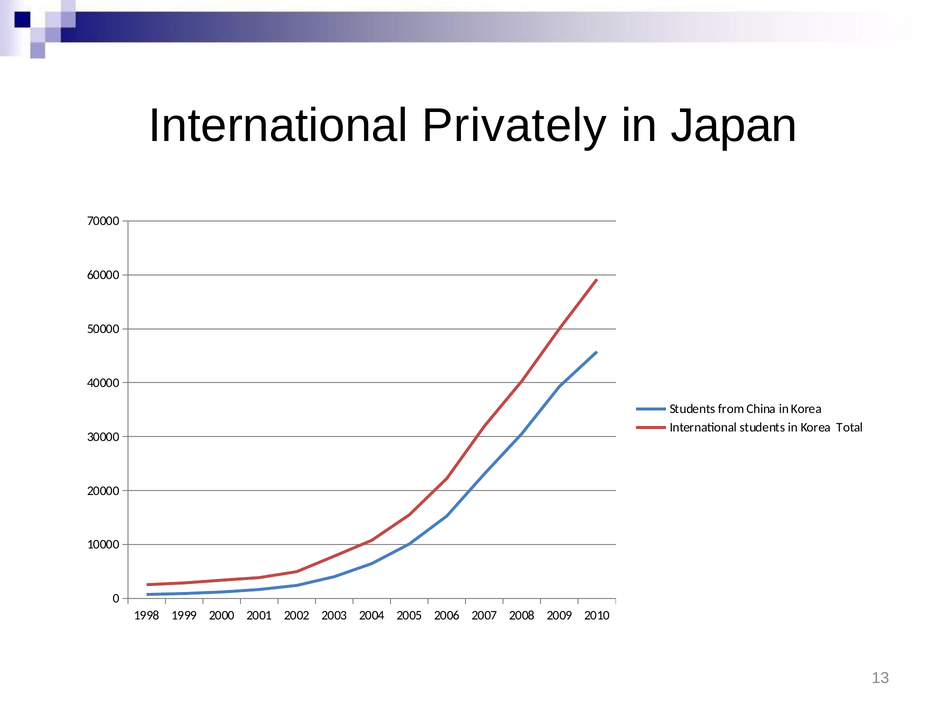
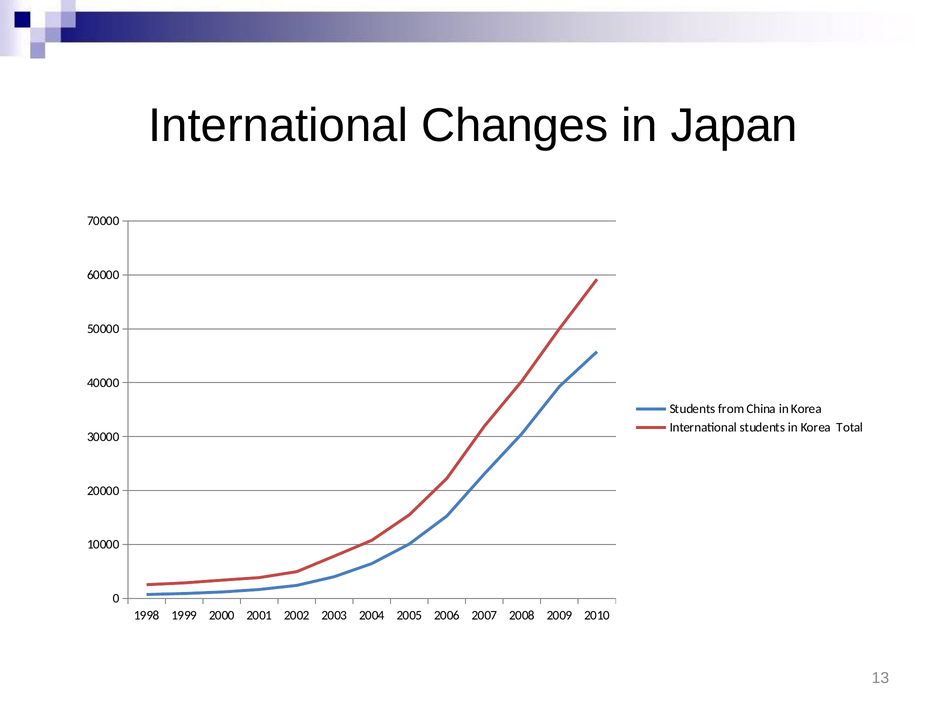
Privately: Privately -> Changes (515, 125)
